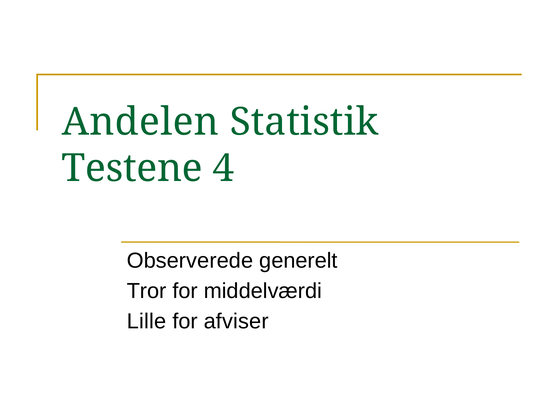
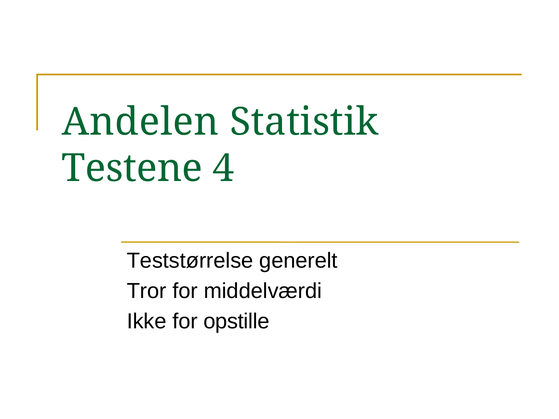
Observerede: Observerede -> Teststørrelse (190, 261)
Lille: Lille -> Ikke (147, 322)
afviser: afviser -> opstille (236, 322)
